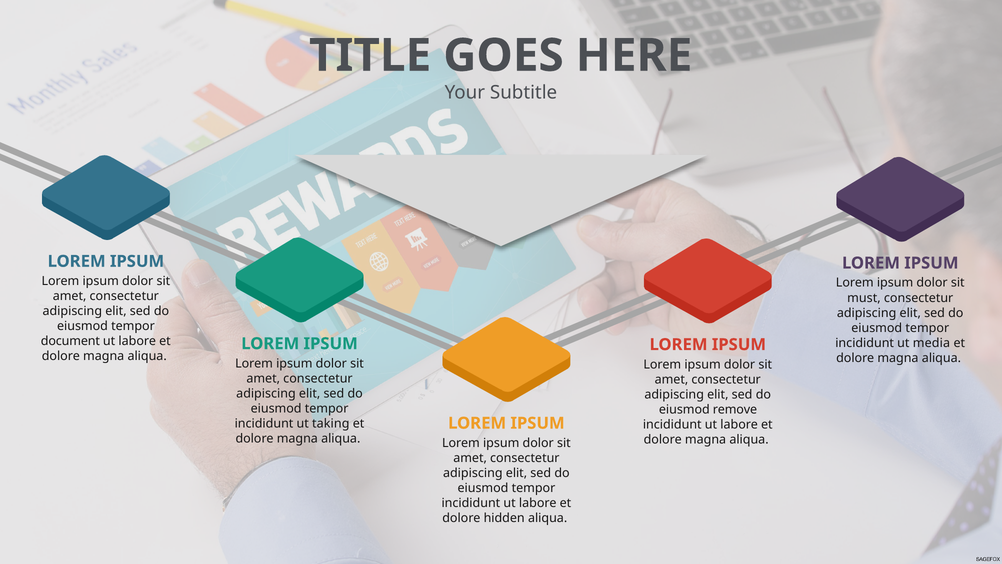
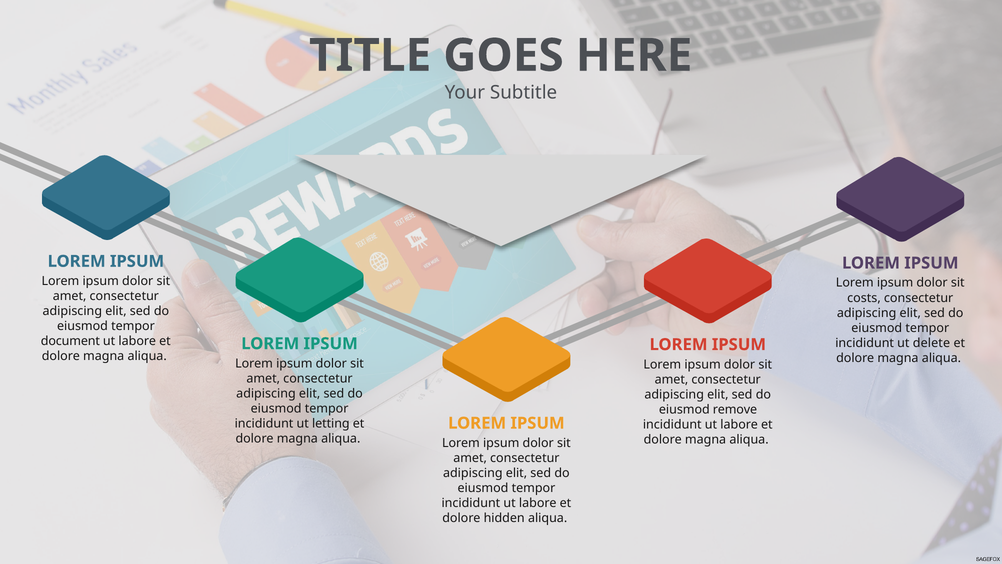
must: must -> costs (864, 298)
media: media -> delete (931, 343)
taking: taking -> letting (331, 423)
